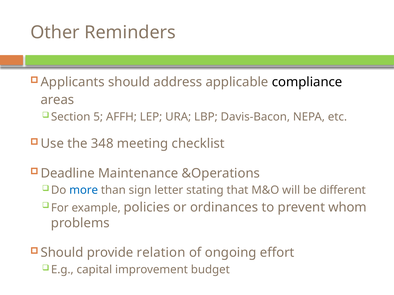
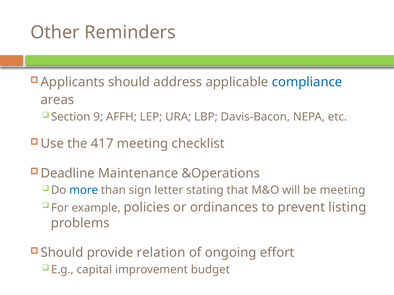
compliance colour: black -> blue (307, 82)
5: 5 -> 9 (98, 117)
348: 348 -> 417 (102, 144)
be different: different -> meeting (343, 190)
whom: whom -> listing (347, 208)
